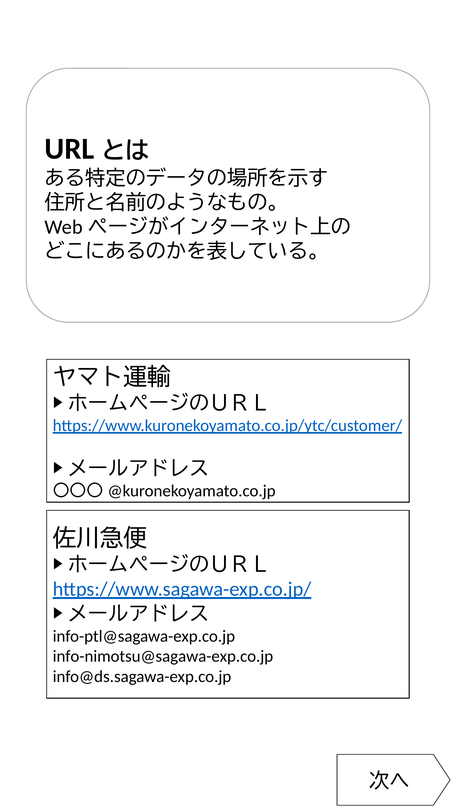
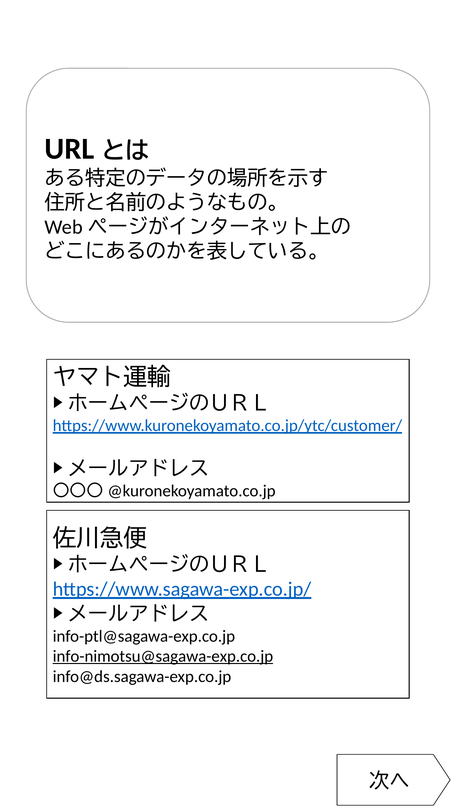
info-nimotsu@sagawa-exp.co.jp underline: none -> present (163, 656)
